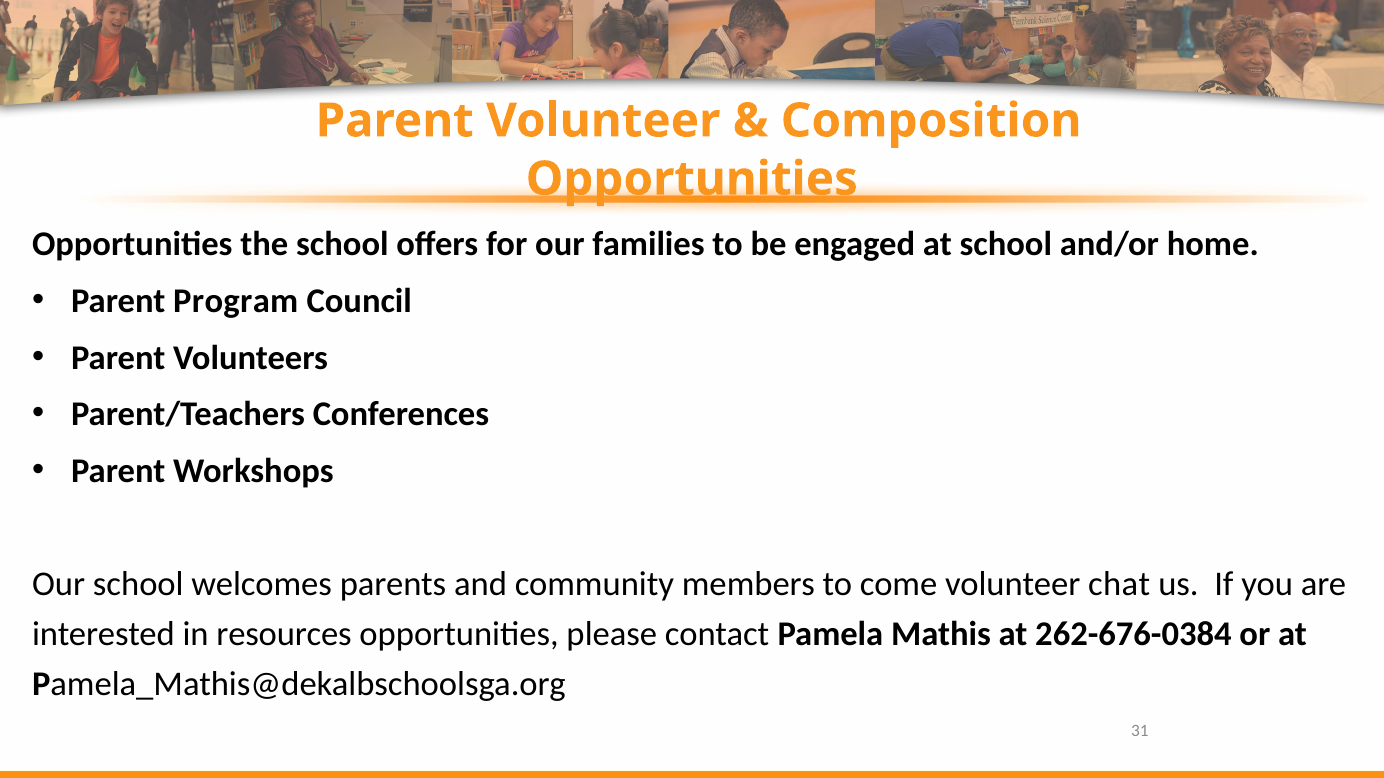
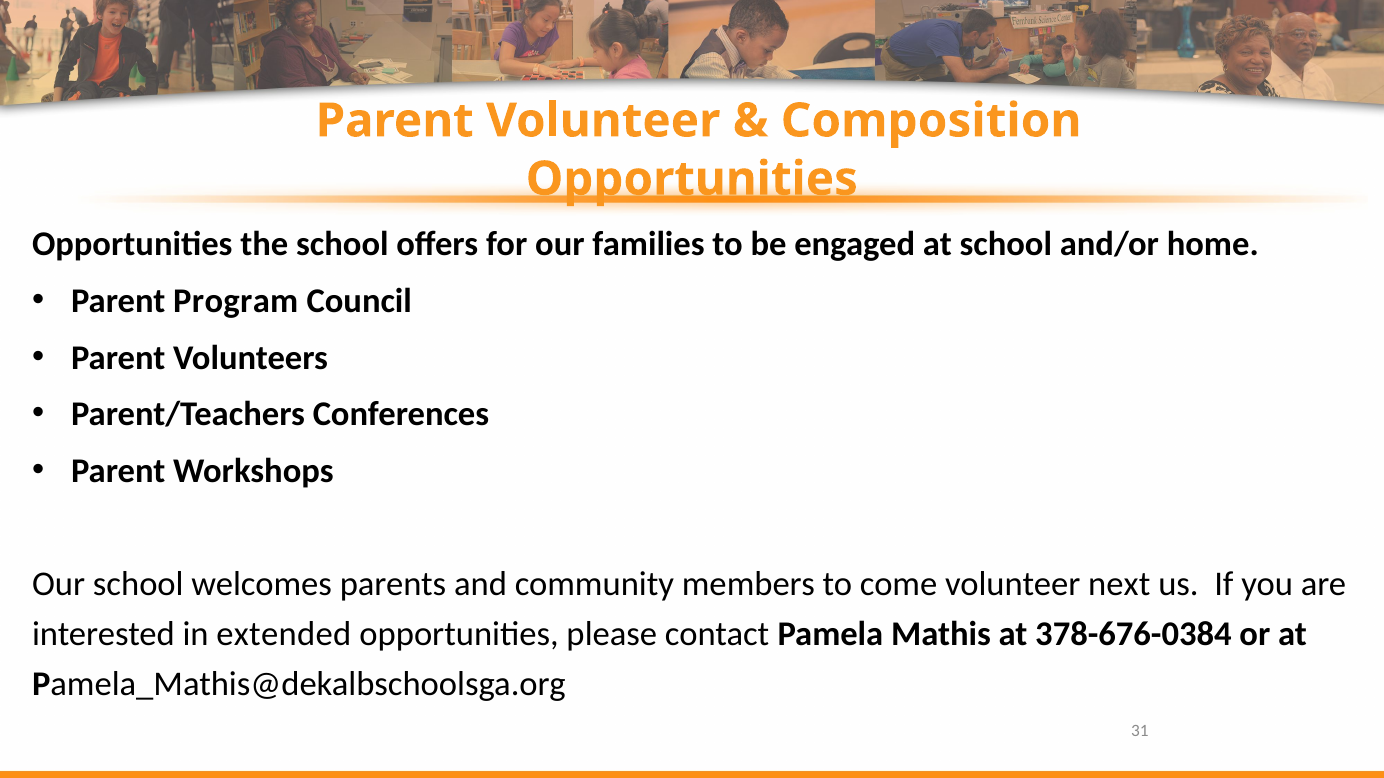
chat: chat -> next (1119, 585)
resources: resources -> extended (284, 635)
262-676-0384: 262-676-0384 -> 378-676-0384 (1133, 635)
